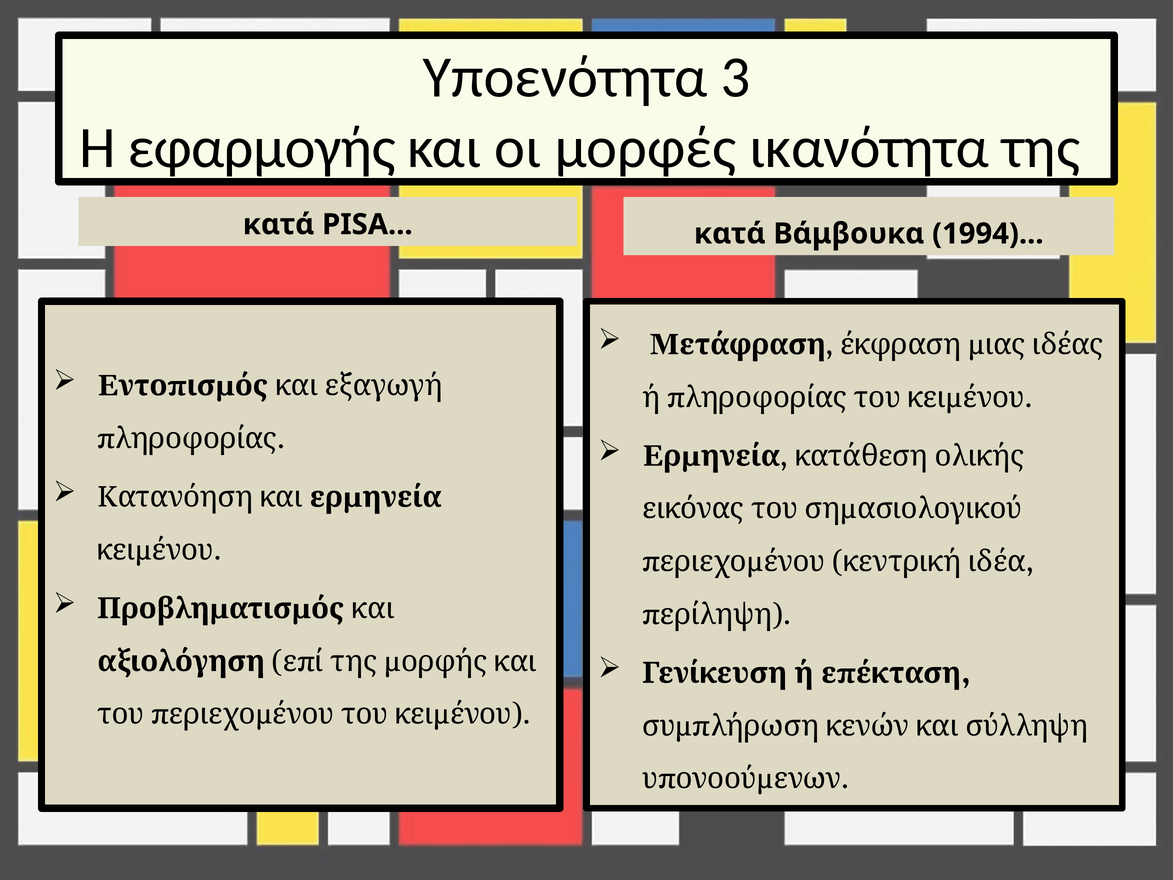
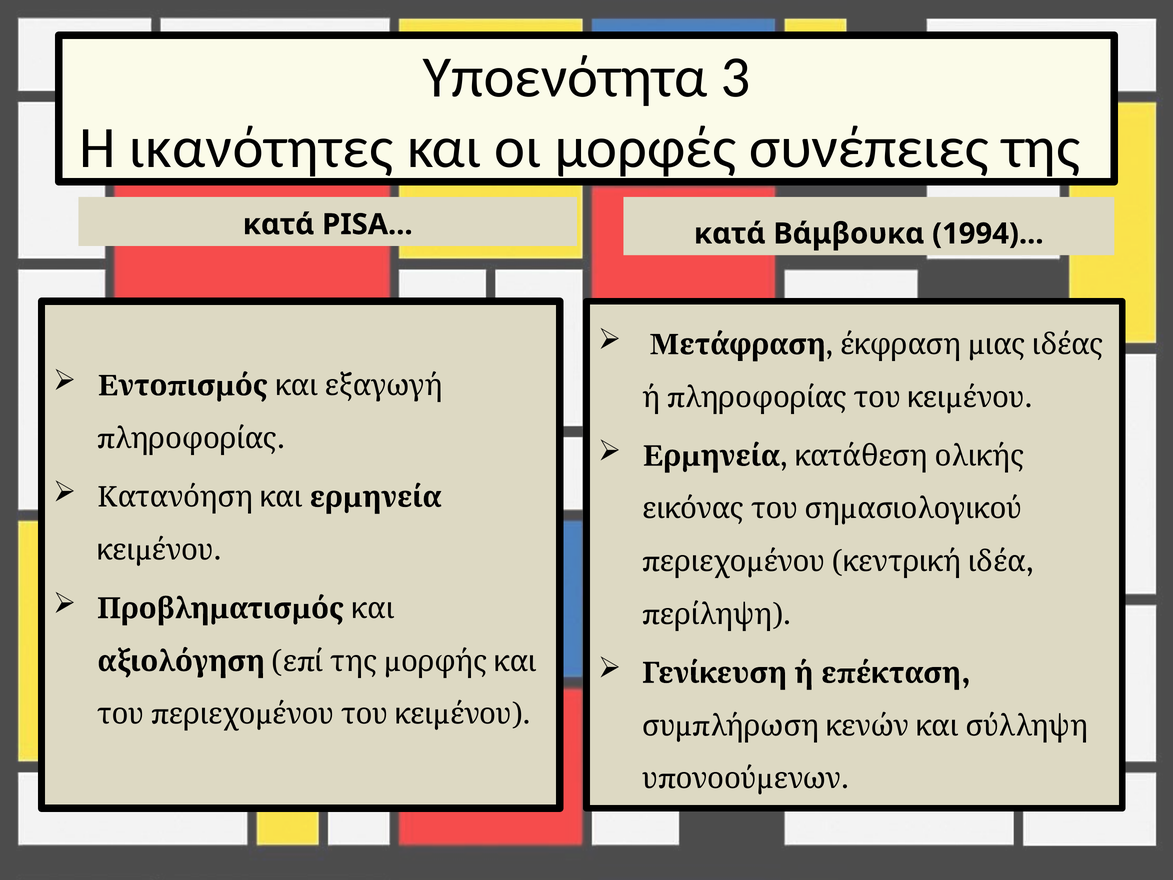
εφαρμογής: εφαρμογής -> ικανότητες (261, 148)
ικανότητα: ικανότητα -> συνέπειες (869, 148)
